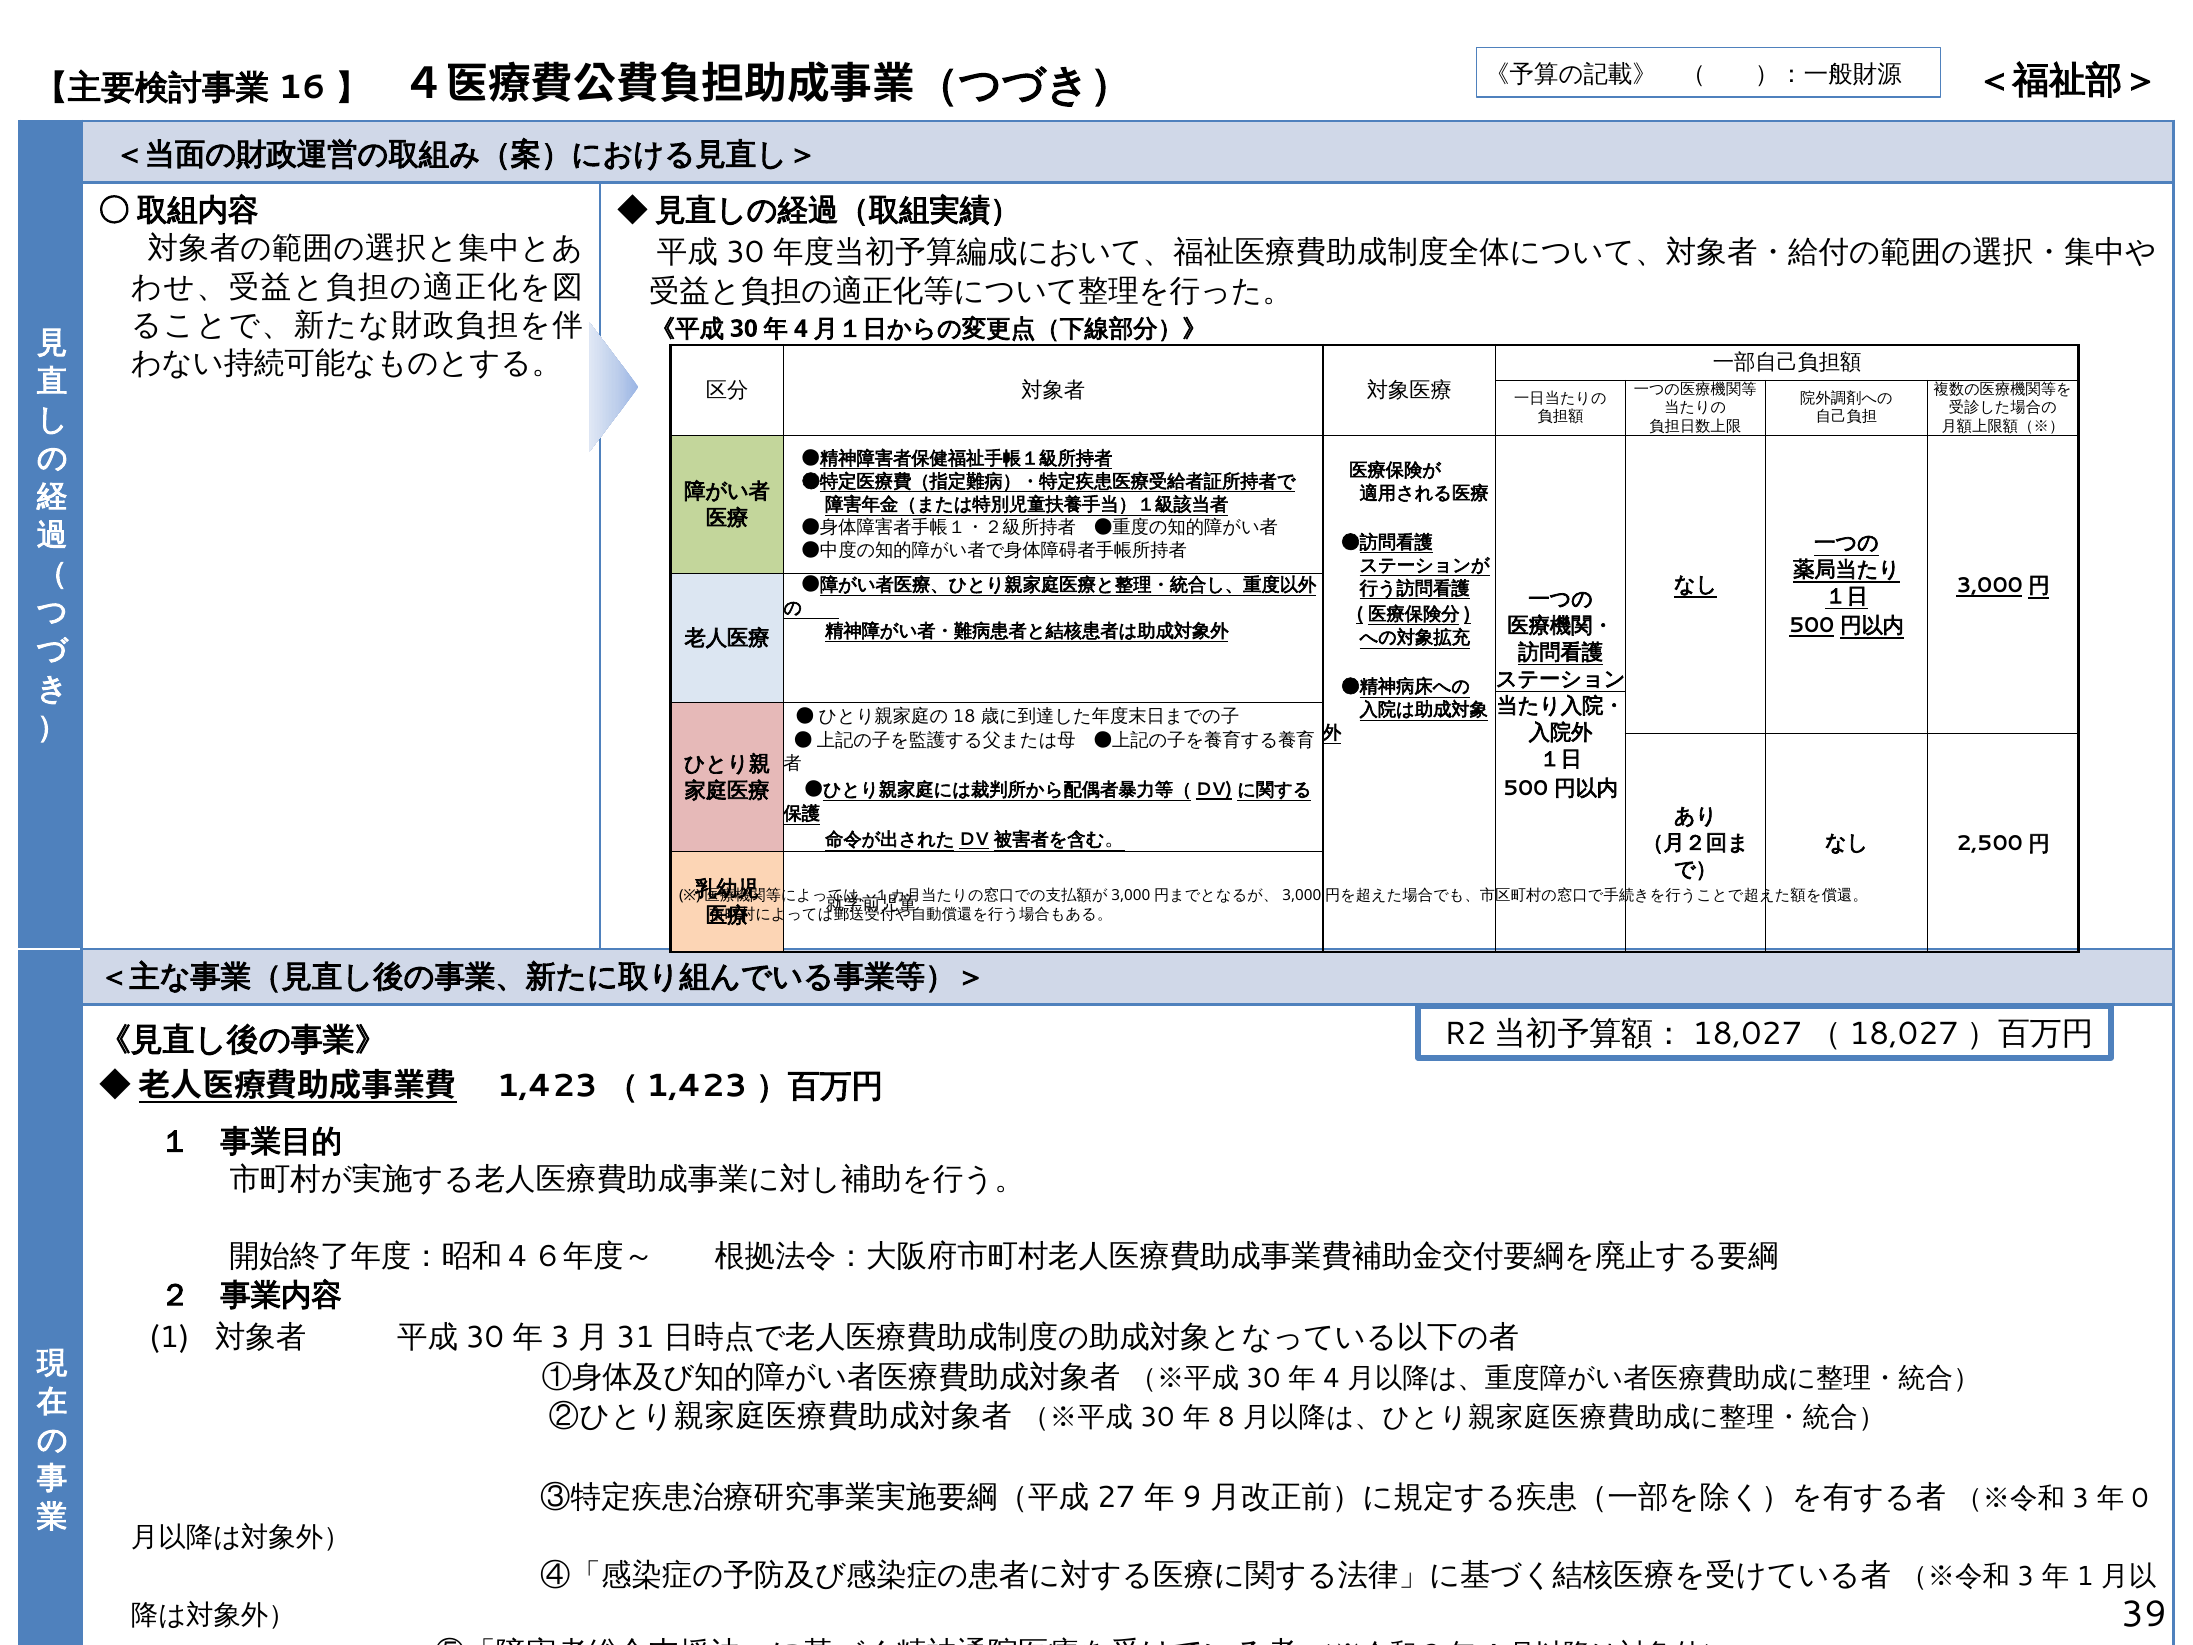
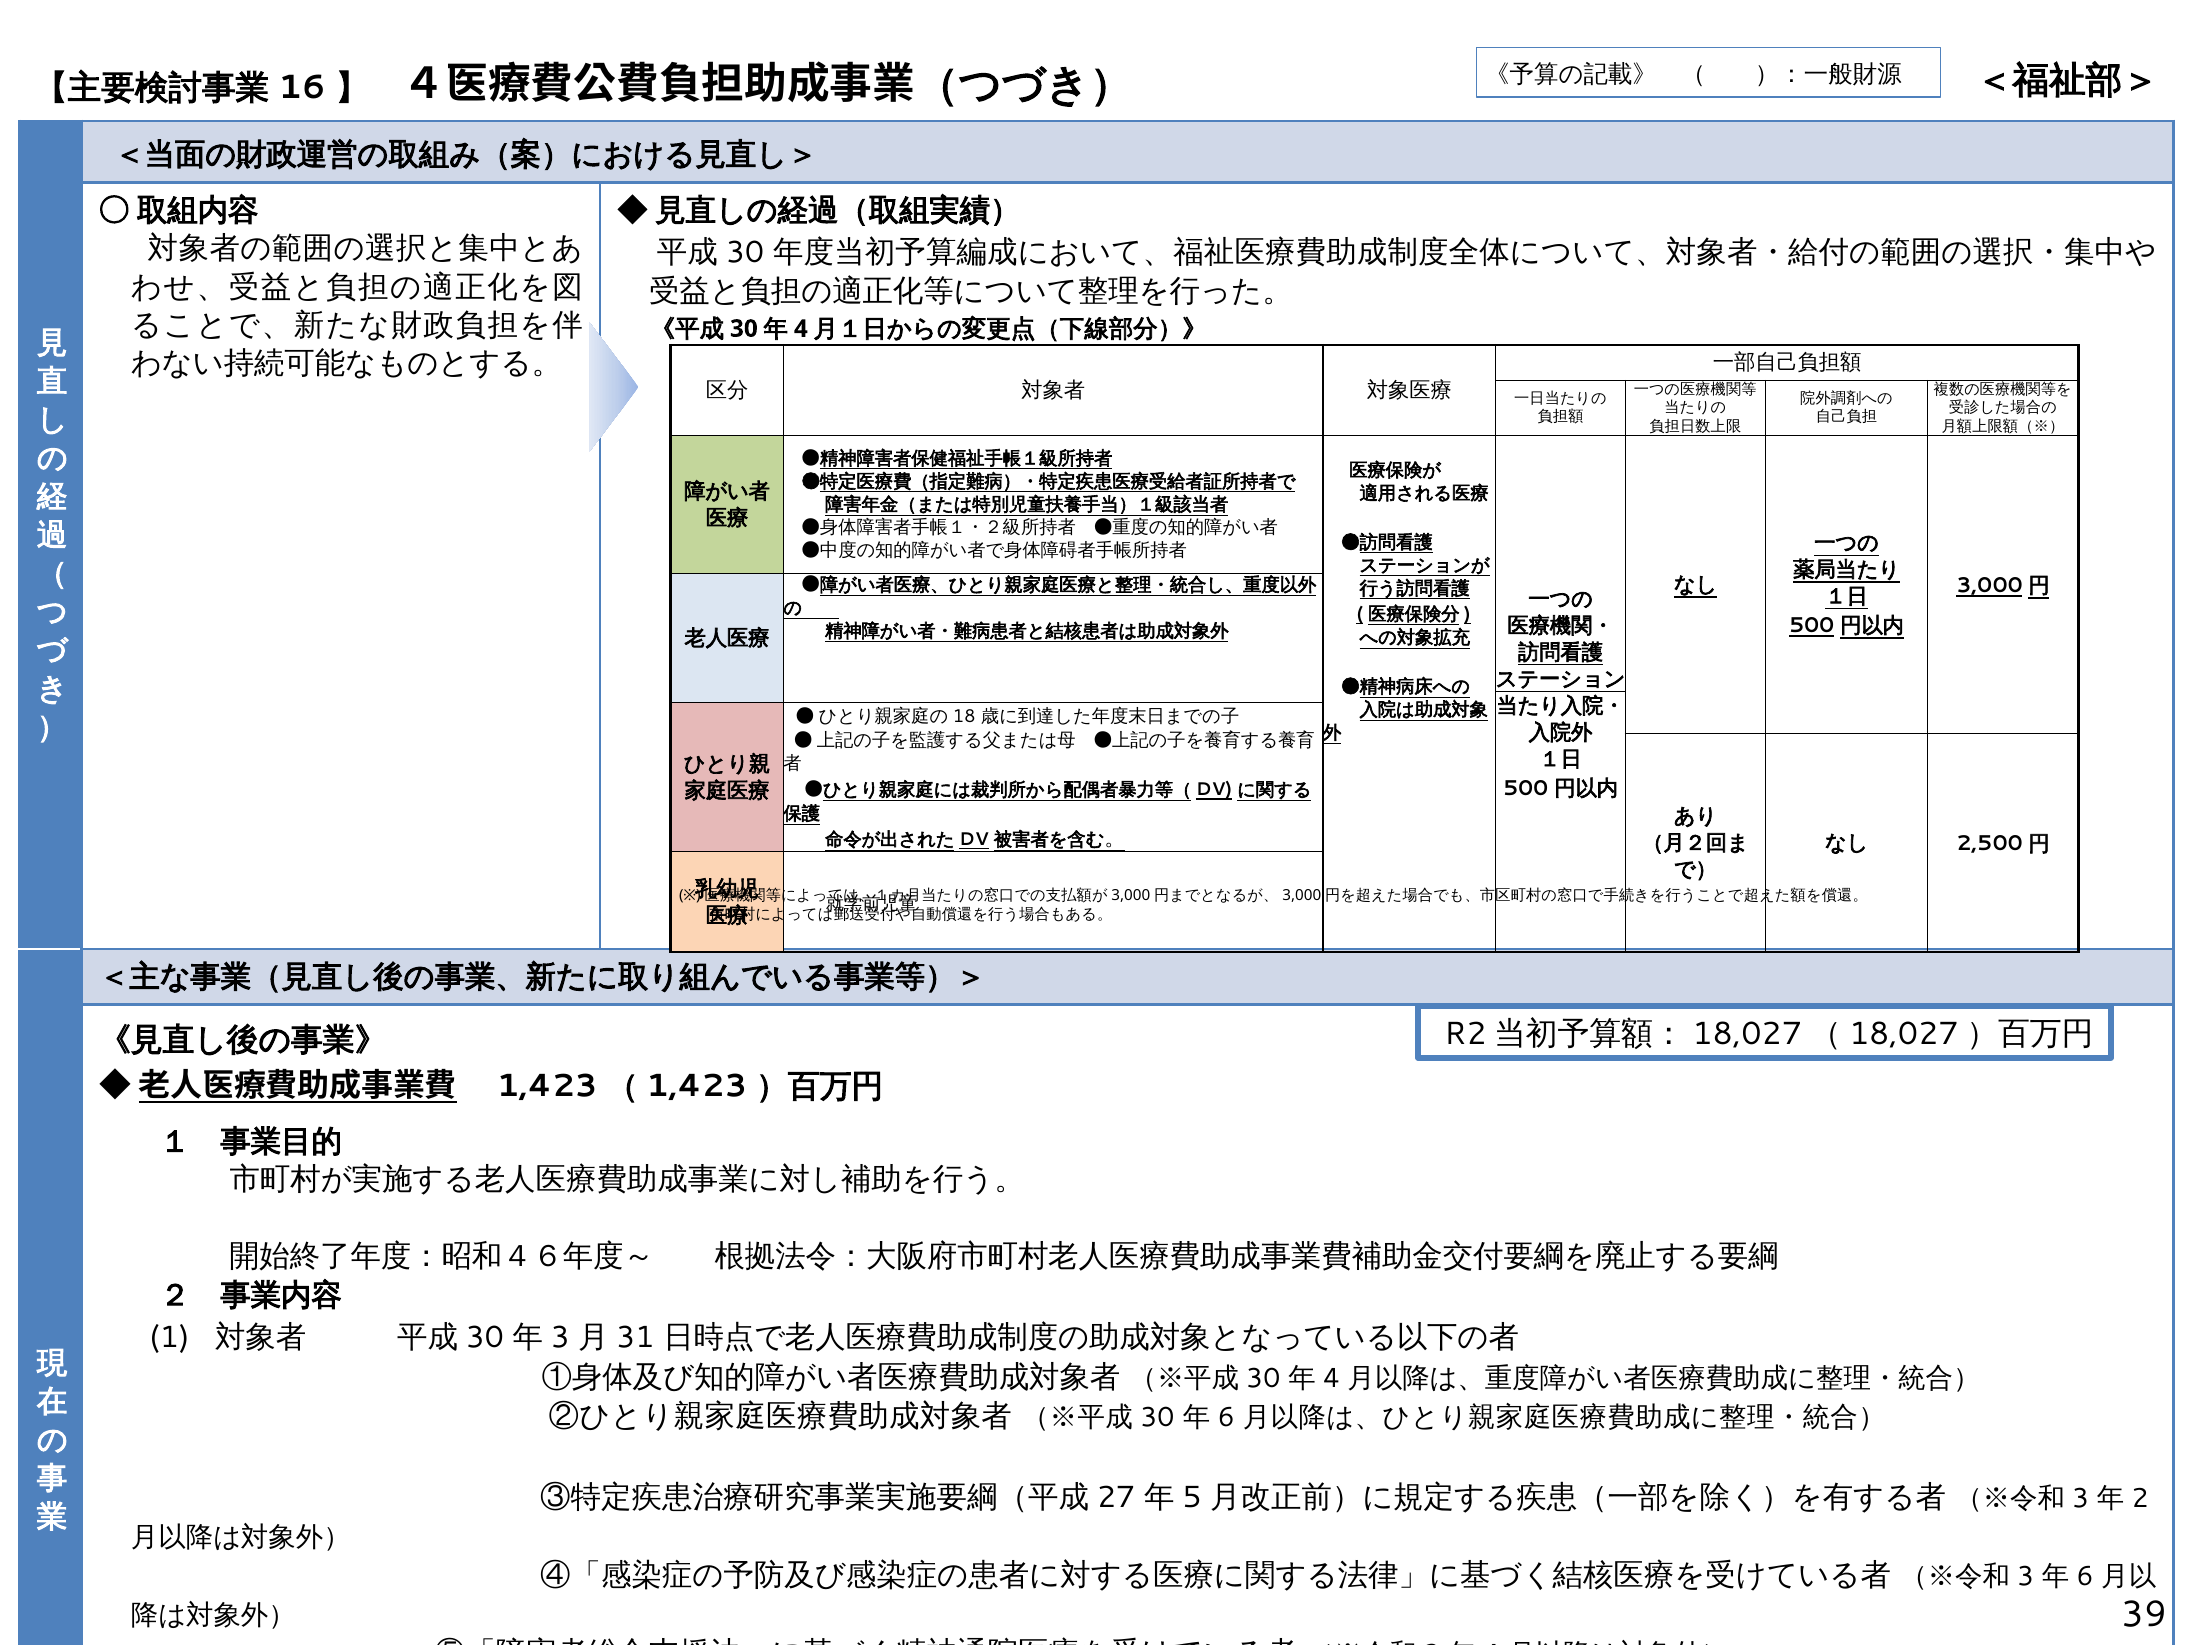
8: 8 -> 6 (1226, 1417)
9: 9 -> 5 (1192, 1497)
0: 0 -> 2 (2140, 1498)
1: 1 -> 6 (2085, 1576)
